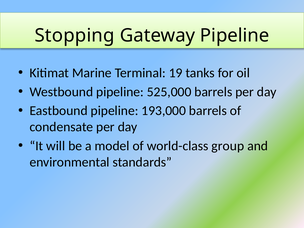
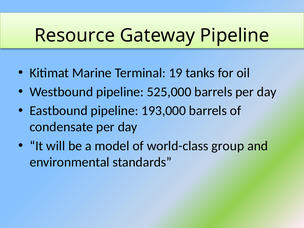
Stopping: Stopping -> Resource (75, 35)
